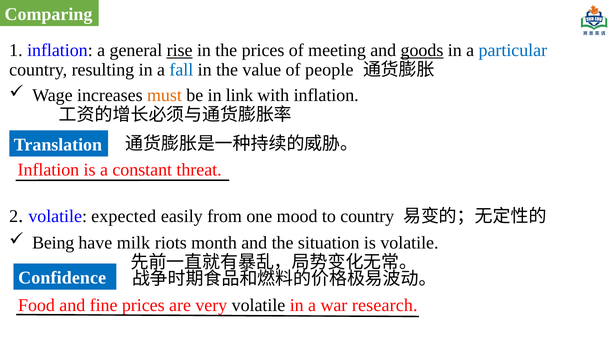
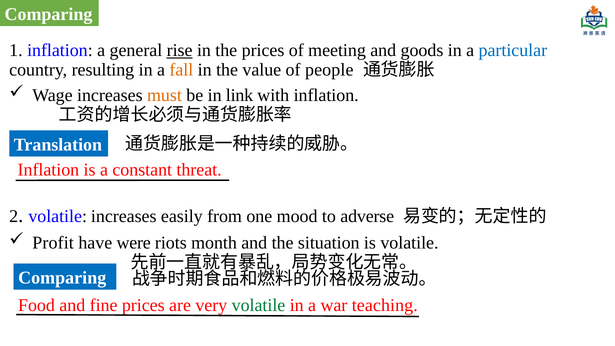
goods underline: present -> none (422, 50)
fall colour: blue -> orange (181, 70)
volatile expected: expected -> increases (124, 216)
to country: country -> adverse (367, 216)
Being: Being -> Profit (53, 243)
milk: milk -> were (134, 243)
Confidence: Confidence -> Comparing (62, 278)
volatile colour: black -> green (258, 305)
research: research -> teaching (385, 305)
